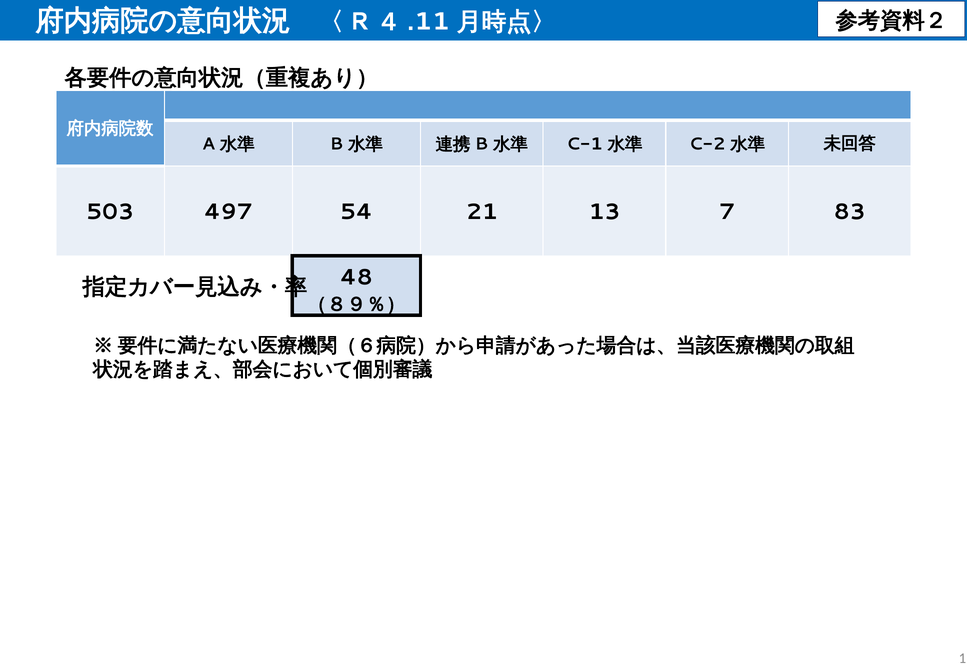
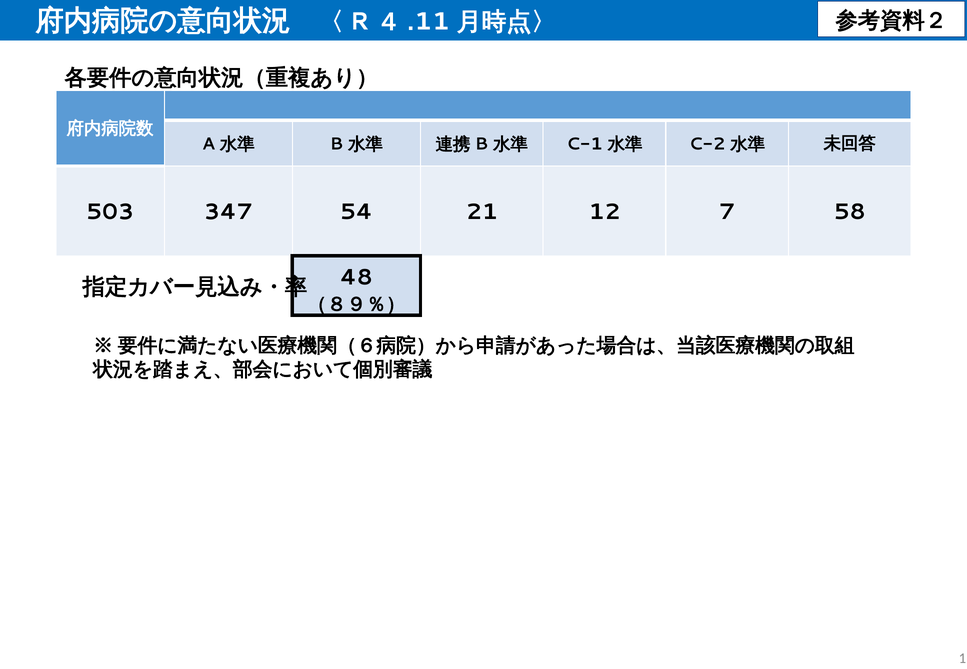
497: 497 -> 347 (228, 212)
13: 13 -> 12 (604, 212)
83: 83 -> 58 (850, 212)
